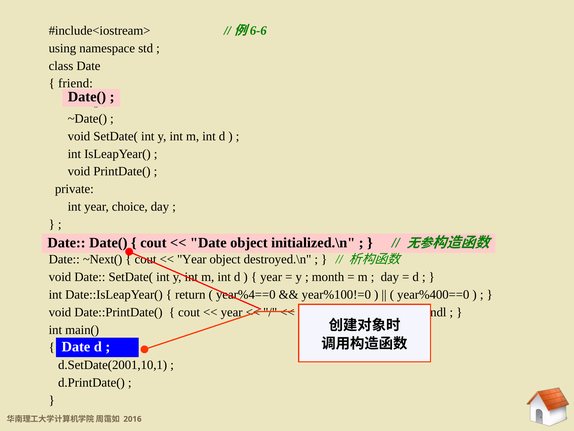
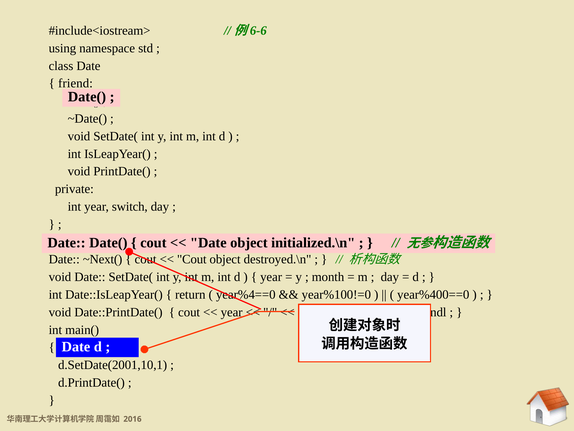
choice: choice -> switch (130, 206)
Year: Year -> Cout (192, 259)
